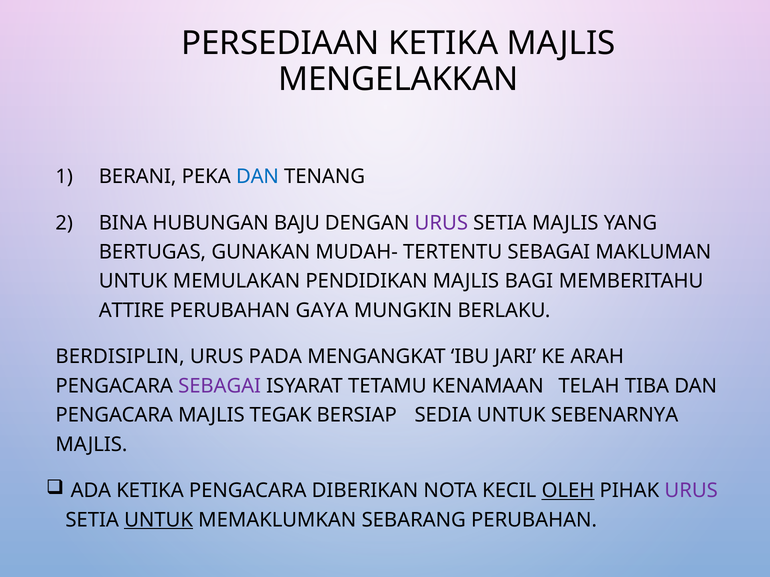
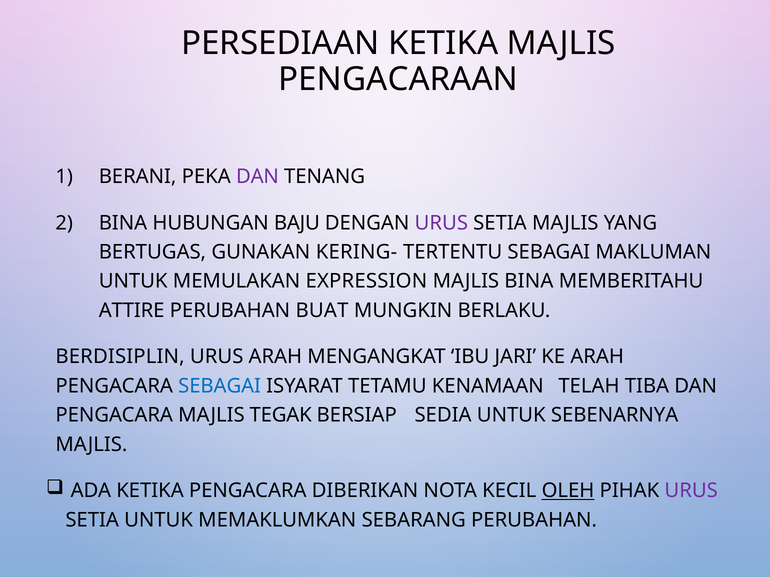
MENGELAKKAN: MENGELAKKAN -> PENGACARAAN (398, 79)
DAN colour: blue -> purple (257, 177)
MUDAH-: MUDAH- -> KERING- (357, 252)
PENDIDIKAN: PENDIDIKAN -> EXPRESSION (366, 282)
MAJLIS BAGI: BAGI -> BINA (529, 282)
GAYA: GAYA -> BUAT (322, 311)
URUS PADA: PADA -> ARAH (275, 357)
SEBAGAI colour: purple -> blue (220, 386)
UNTUK underline: present -> none (159, 520)
